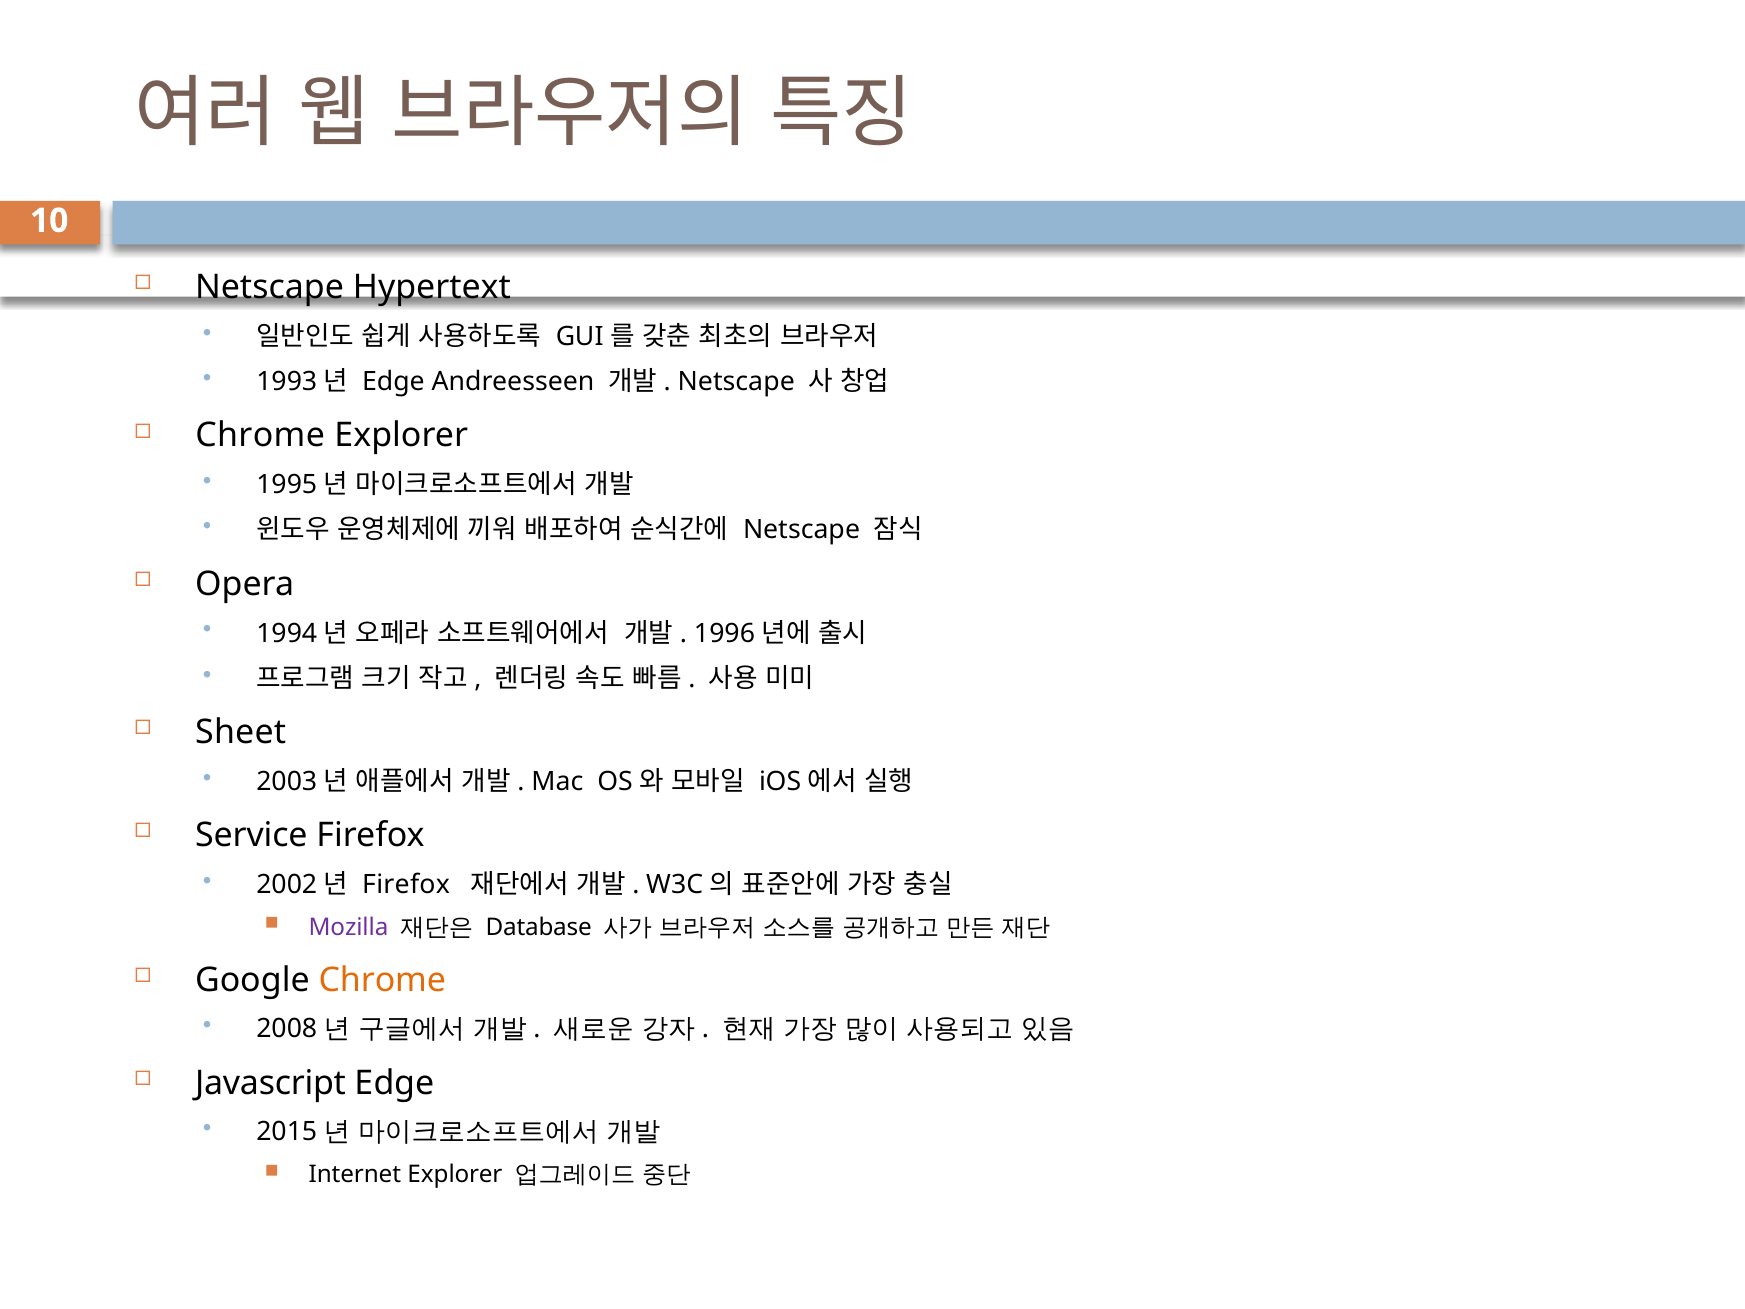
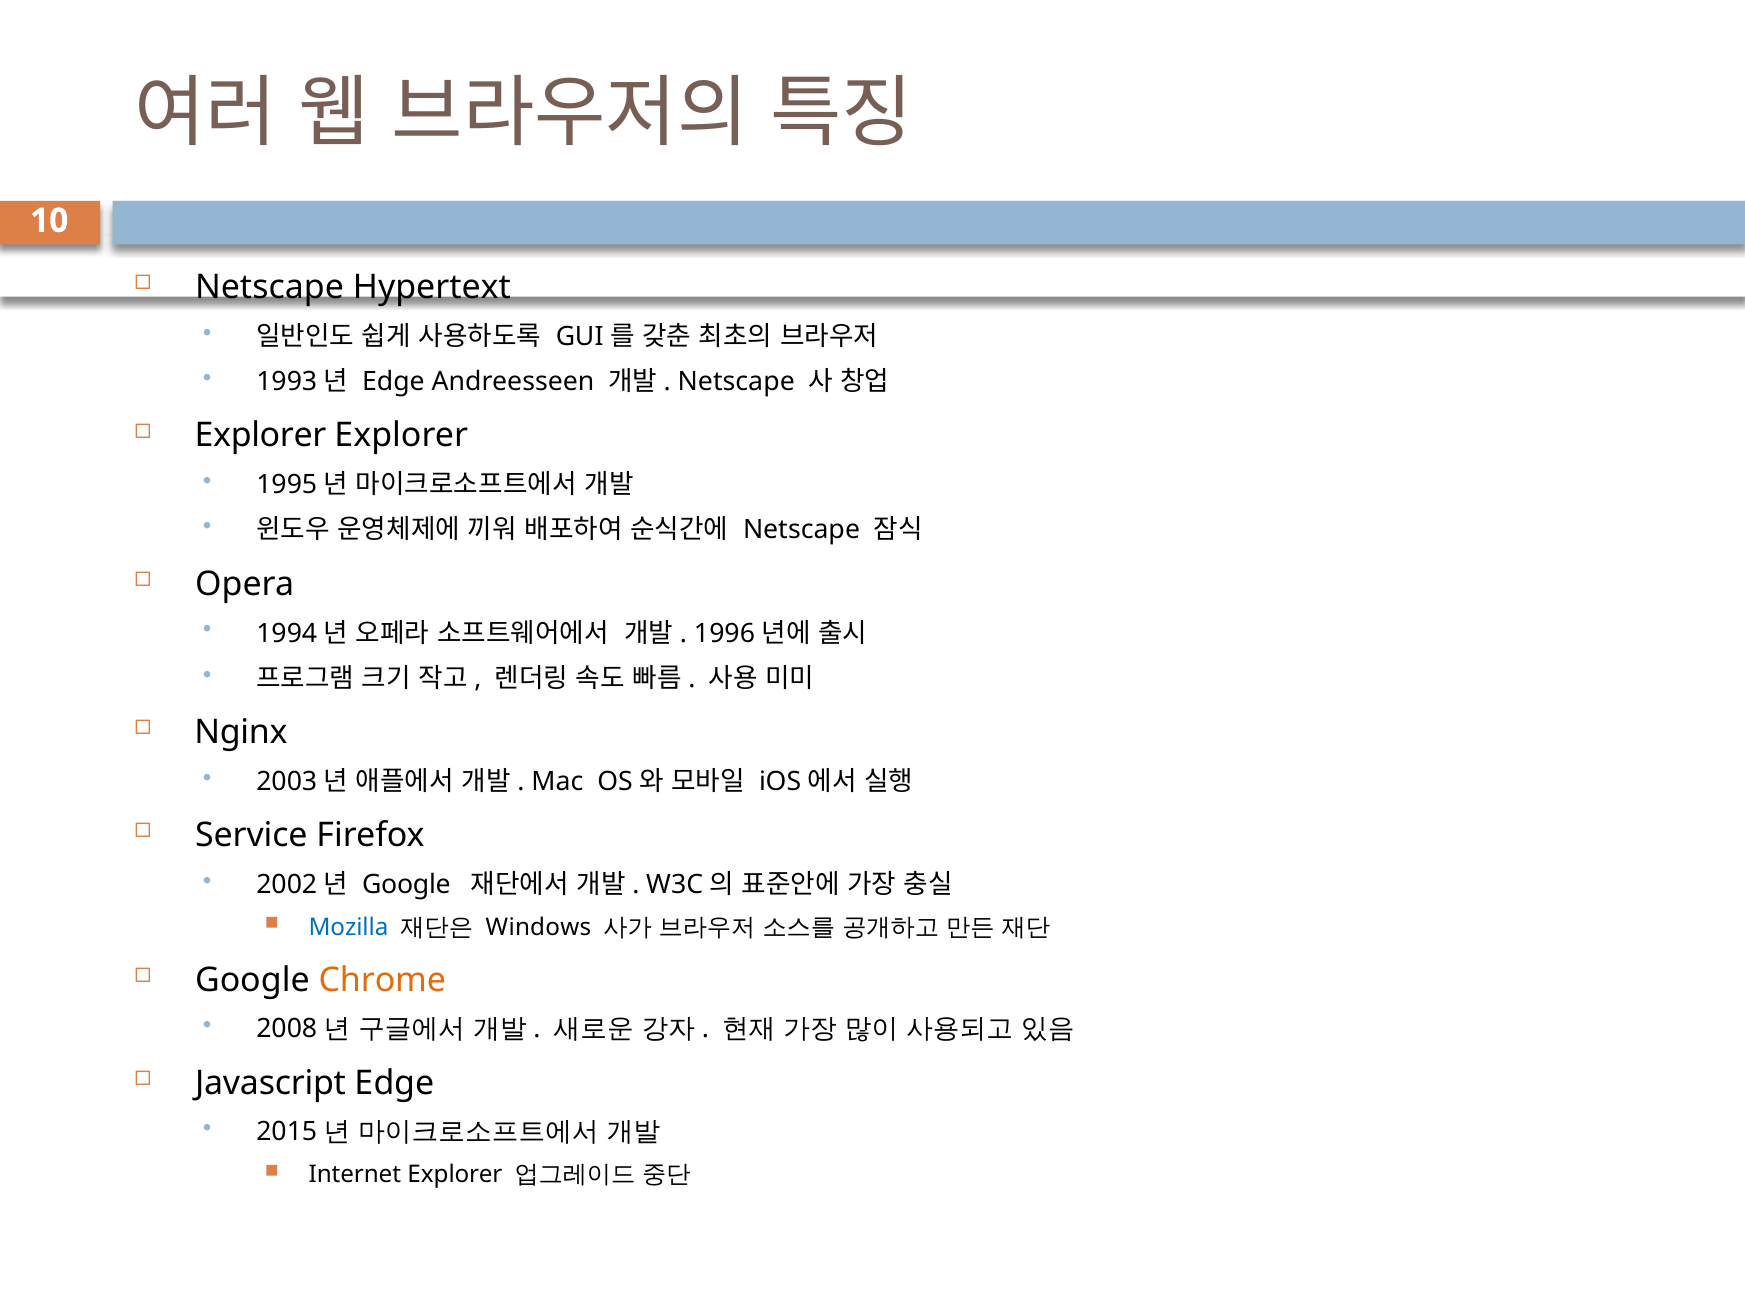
Chrome: Chrome -> Explorer (261, 436)
Sheet: Sheet -> Nginx (241, 732)
Firefox: Firefox -> Google (406, 885)
Mozilla colour: purple -> blue (348, 927)
Database: Database -> Windows (538, 927)
